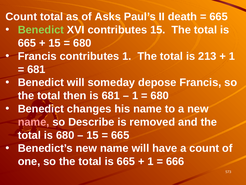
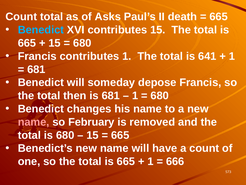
Benedict colour: light green -> light blue (41, 30)
213: 213 -> 641 (207, 56)
Describe: Describe -> February (91, 122)
